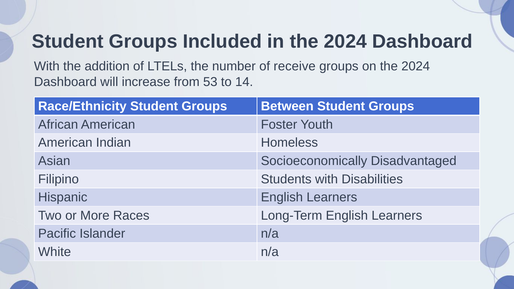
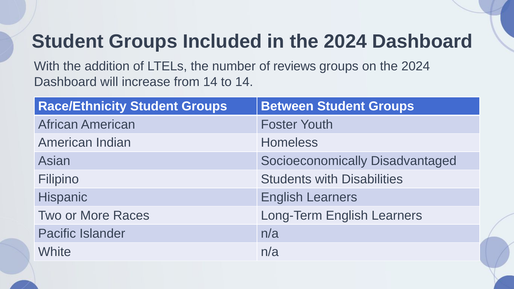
receive: receive -> reviews (295, 66)
from 53: 53 -> 14 (210, 82)
